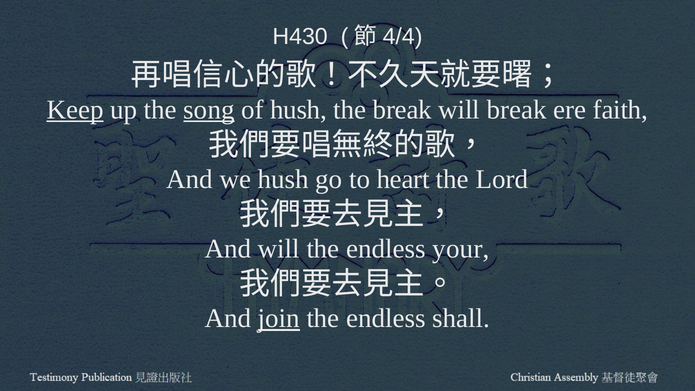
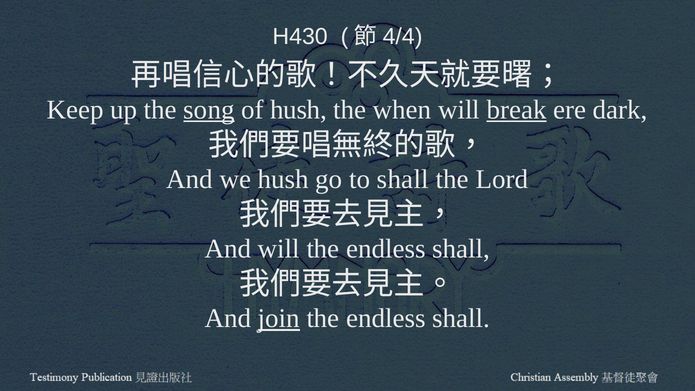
Keep underline: present -> none (75, 110)
the break: break -> when (402, 110)
break underline: none -> present (517, 110)
faith: faith -> dark (620, 110)
to heart: heart -> shall (403, 179)
your: your -> shall (461, 249)
